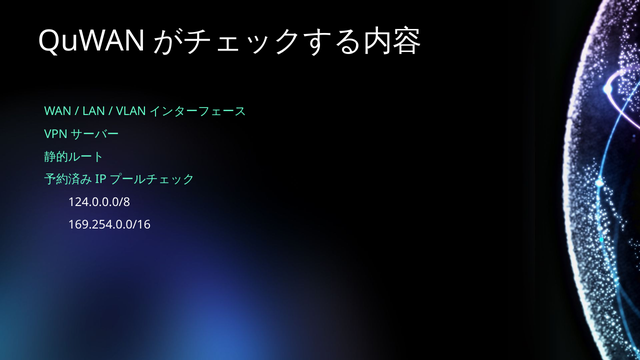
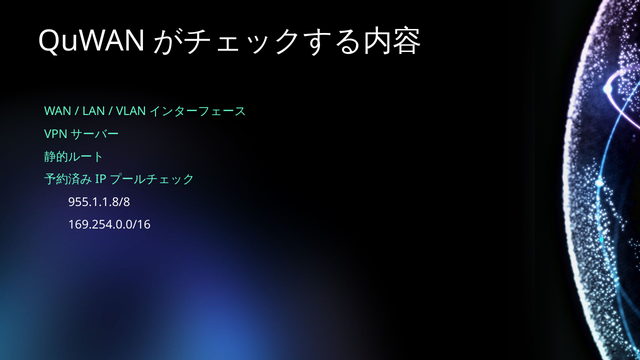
124.0.0.0/8: 124.0.0.0/8 -> 955.1.1.8/8 (99, 202)
